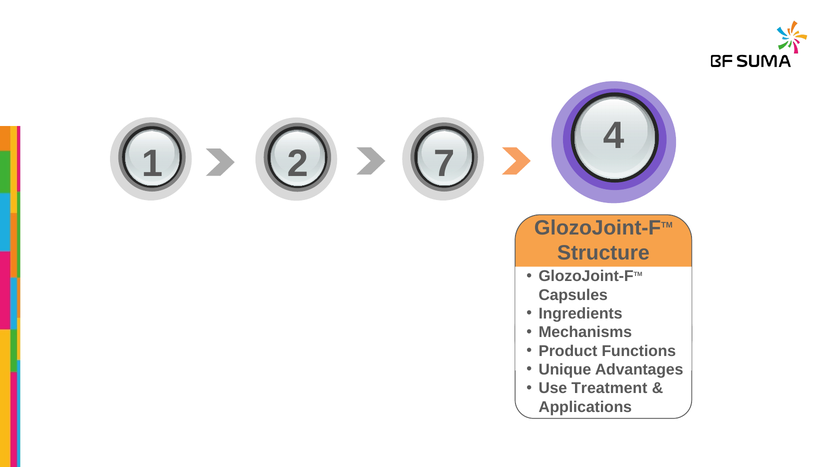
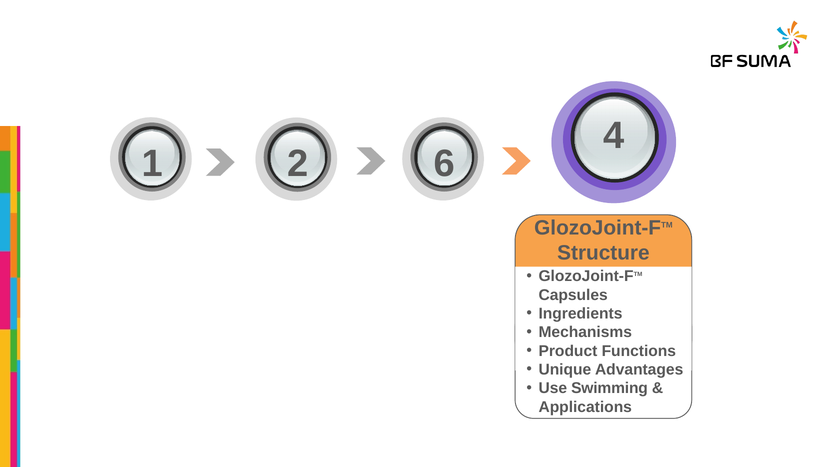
7: 7 -> 6 (444, 164)
Treatment: Treatment -> Swimming (610, 389)
